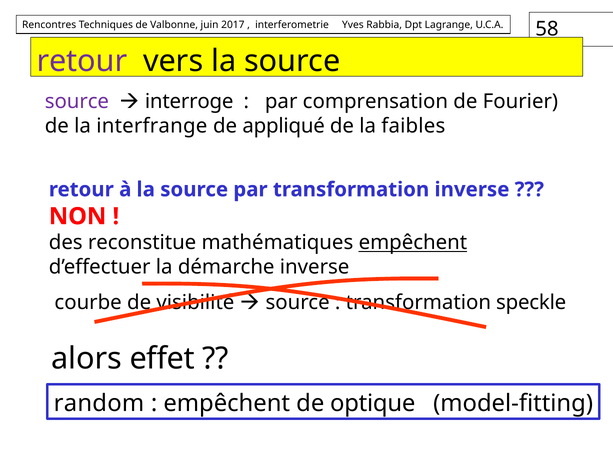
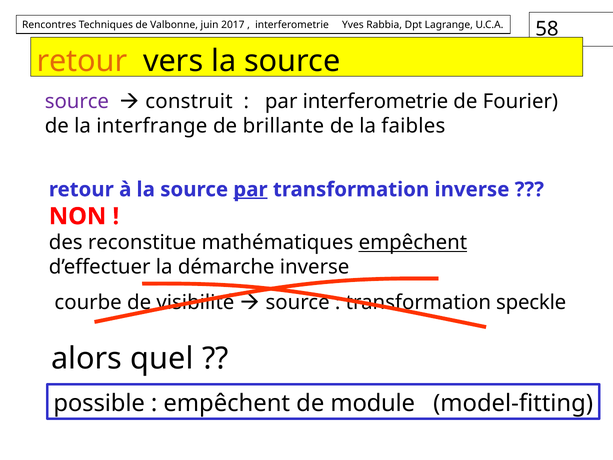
retour colour: purple -> orange (82, 61)
interroge: interroge -> construit (189, 102)
par comprensation: comprensation -> interferometrie (375, 102)
appliqué: appliqué -> brillante (283, 126)
par underline: none -> present (250, 189)
effet: effet -> quel (162, 359)
random: random -> possible (99, 403)
optique: optique -> module (373, 403)
